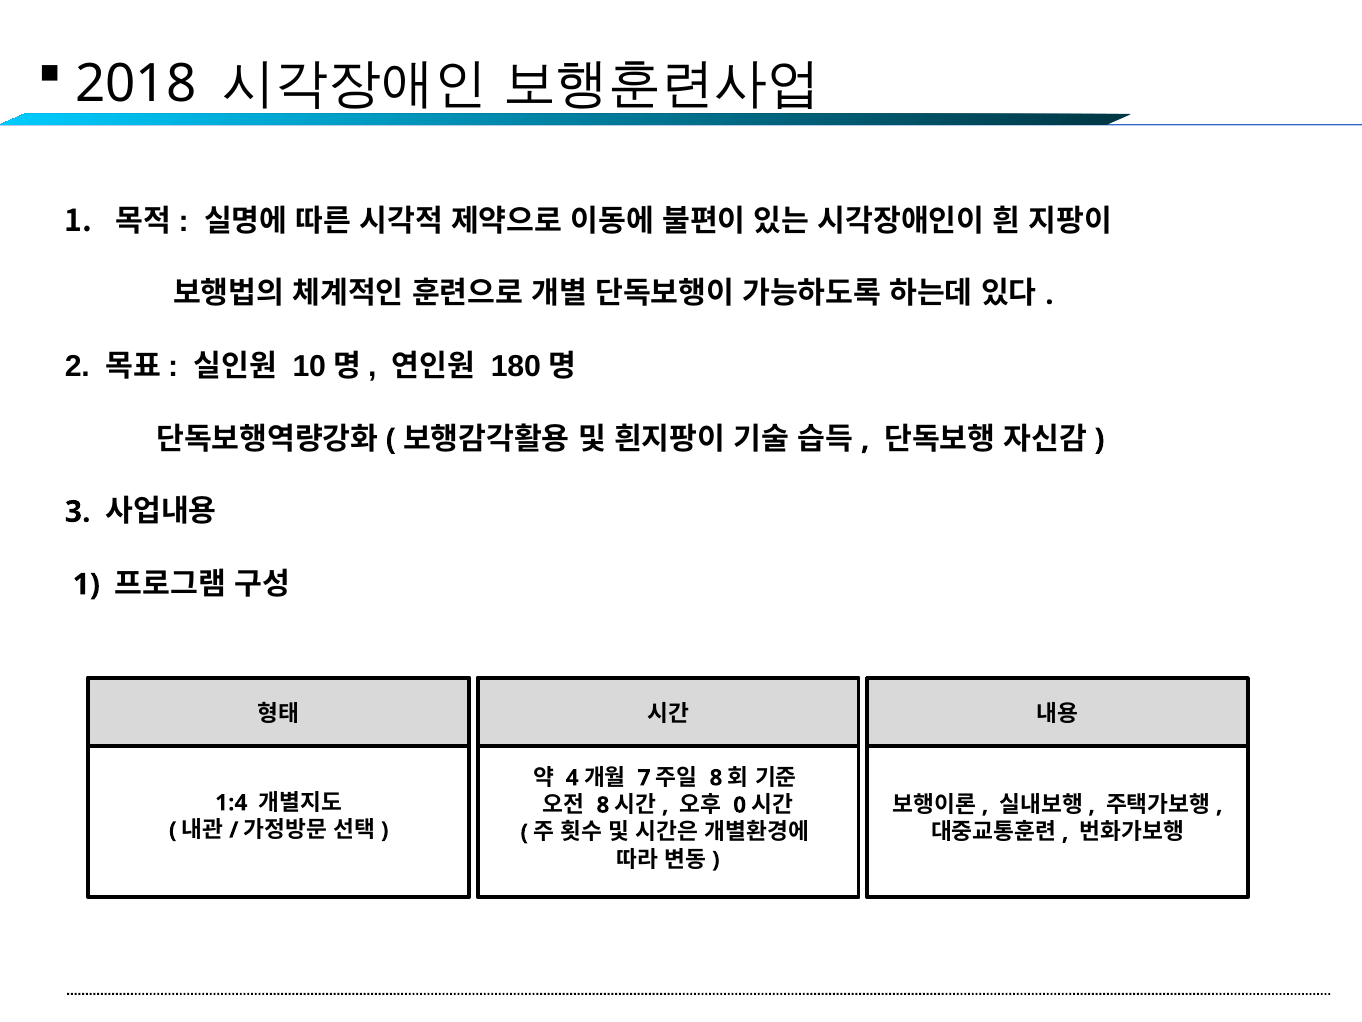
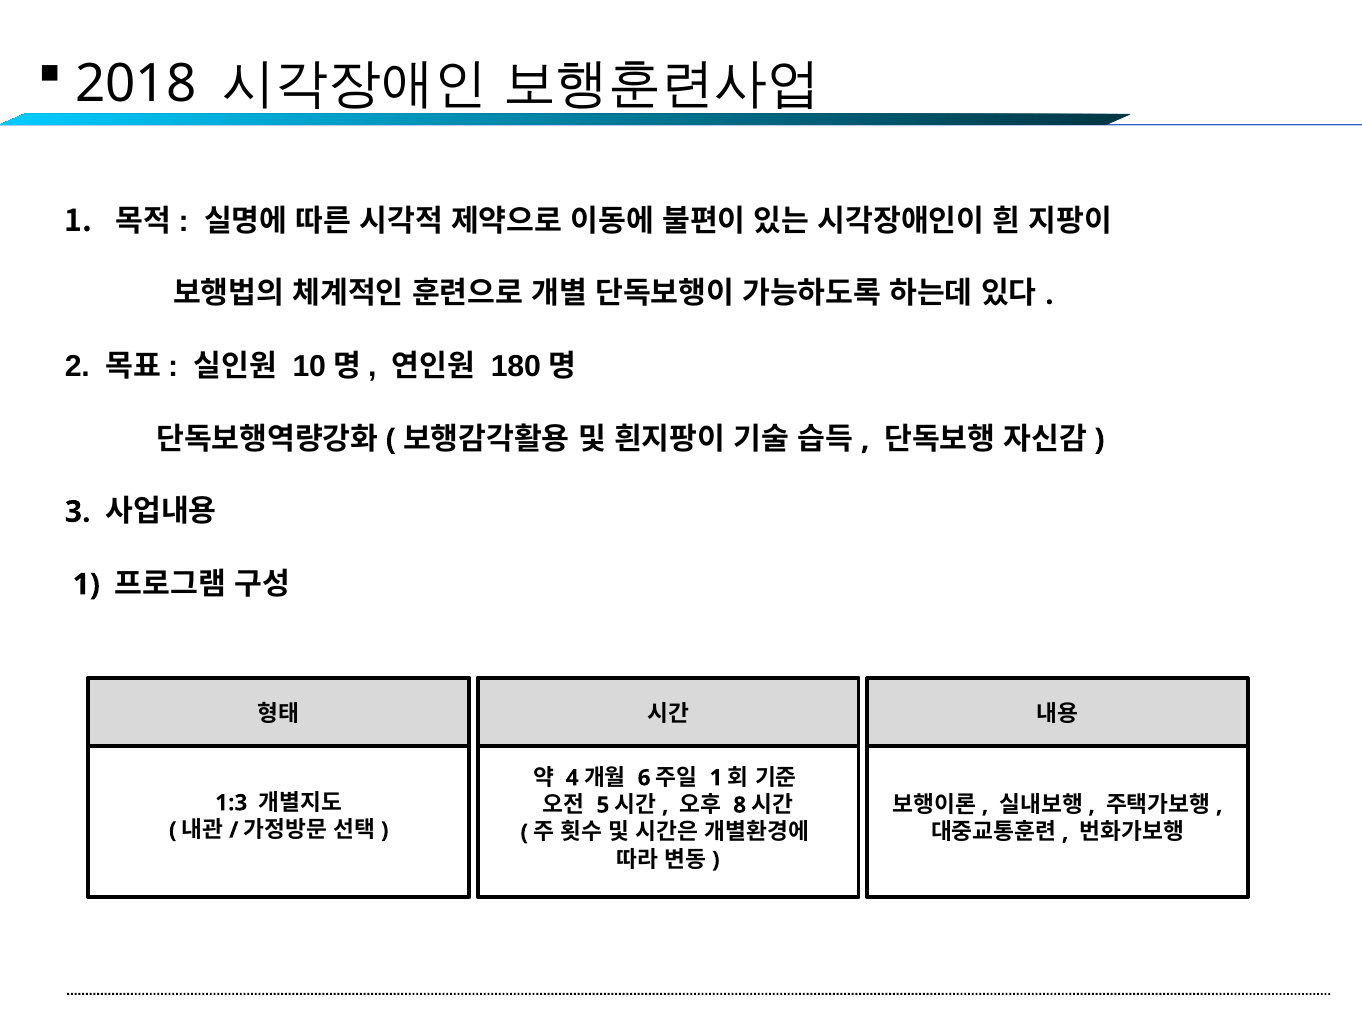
7: 7 -> 6 (644, 777)
8: 8 -> 1 (716, 777)
8: 8 -> 5 (603, 805)
0: 0 -> 8 (740, 805)
1:4: 1:4 -> 1:3 (231, 802)
